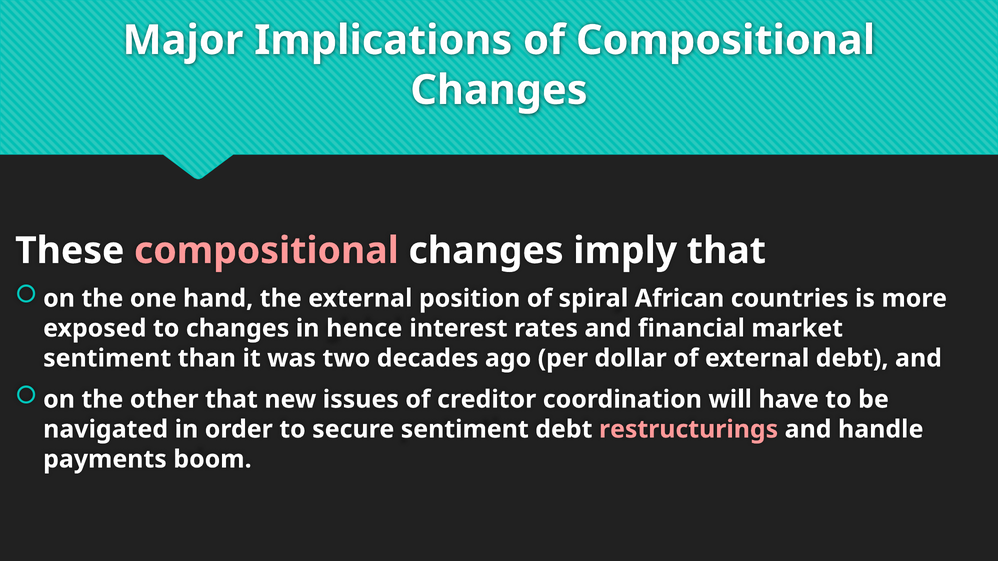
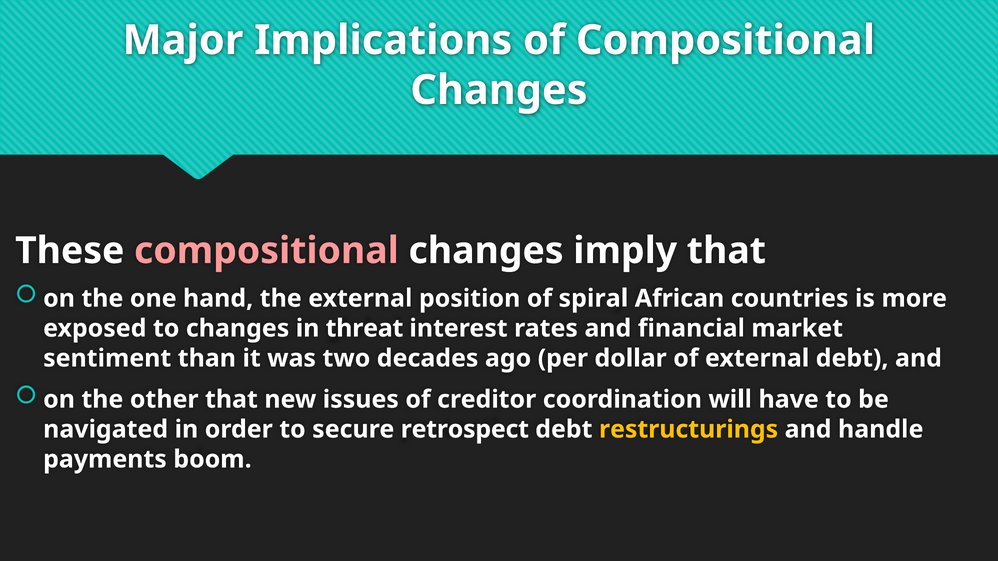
hence: hence -> threat (365, 329)
secure sentiment: sentiment -> retrospect (465, 430)
restructurings colour: pink -> yellow (689, 430)
